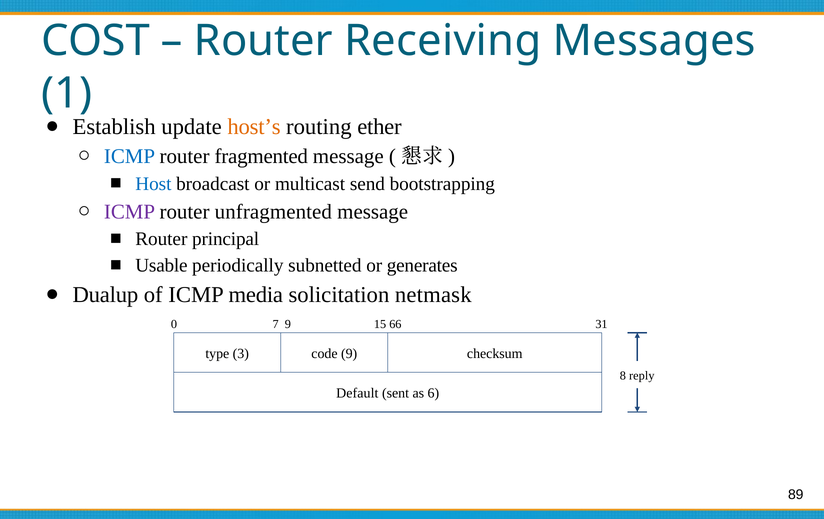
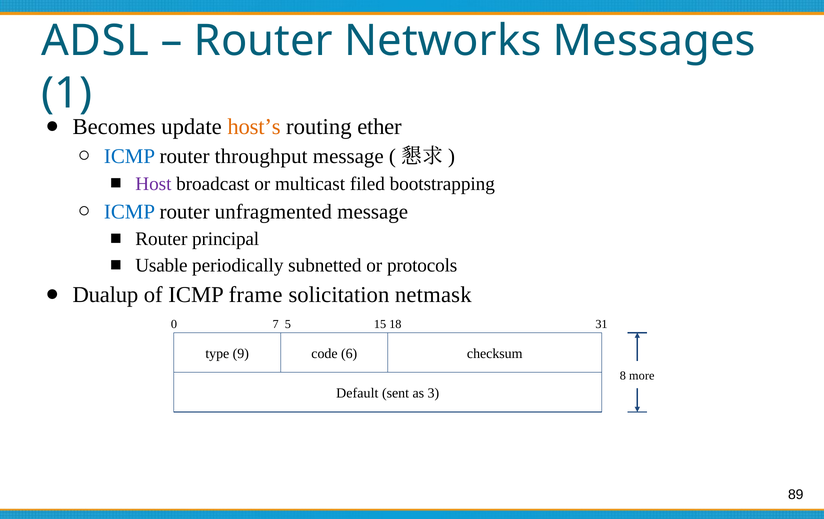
COST: COST -> ADSL (95, 41)
Receiving: Receiving -> Networks (443, 41)
Establish: Establish -> Becomes (114, 127)
fragmented: fragmented -> throughput (261, 156)
Host colour: blue -> purple (153, 184)
send: send -> filed (367, 184)
ICMP colour: purple -> blue (130, 212)
generates: generates -> protocols (422, 266)
media: media -> frame (256, 295)
7 9: 9 -> 5 (288, 325)
66: 66 -> 18 (395, 325)
3: 3 -> 9 (241, 354)
code 9: 9 -> 6 (349, 354)
reply: reply -> more (642, 376)
6: 6 -> 3 (433, 393)
